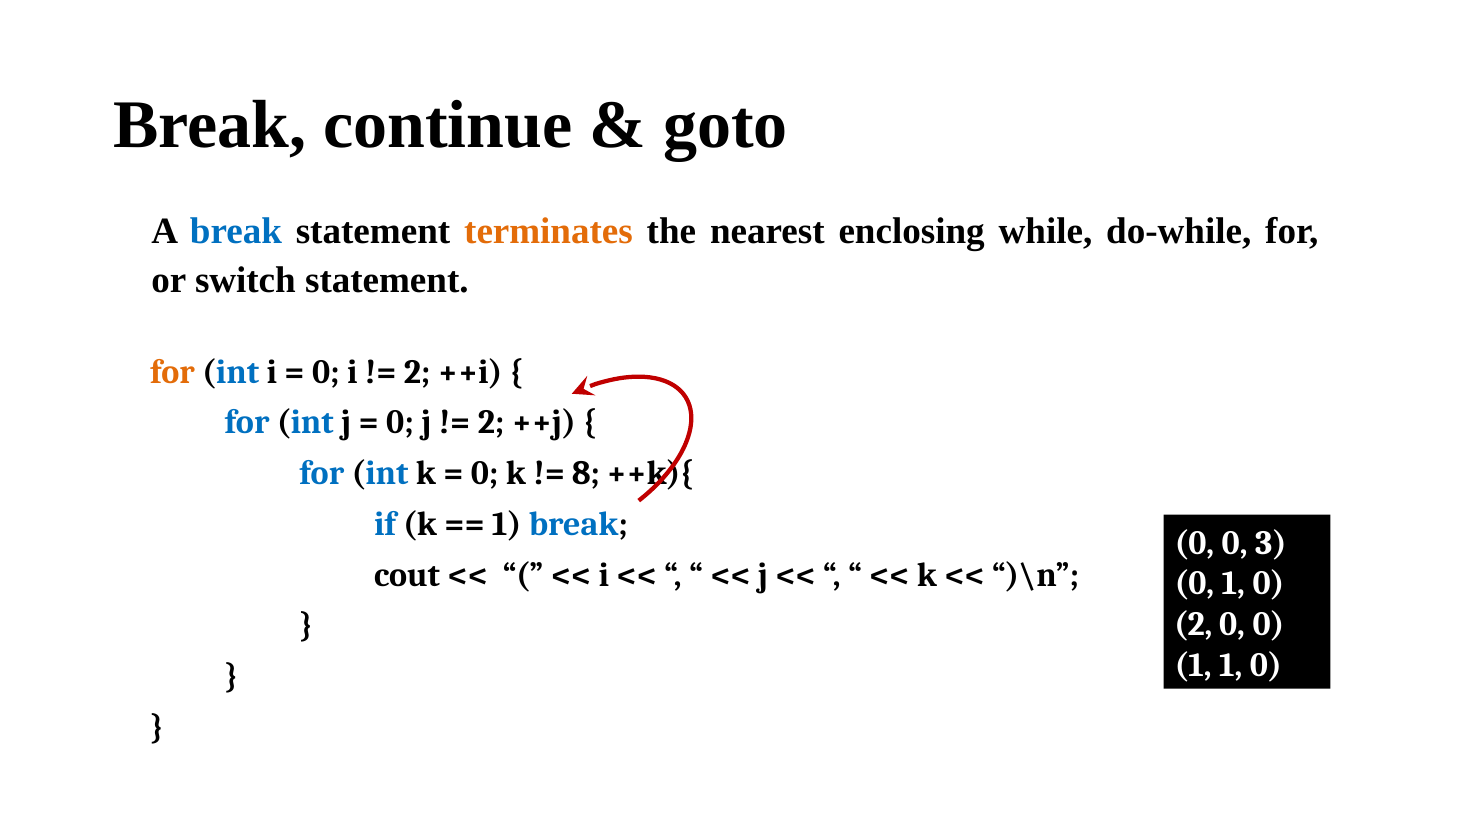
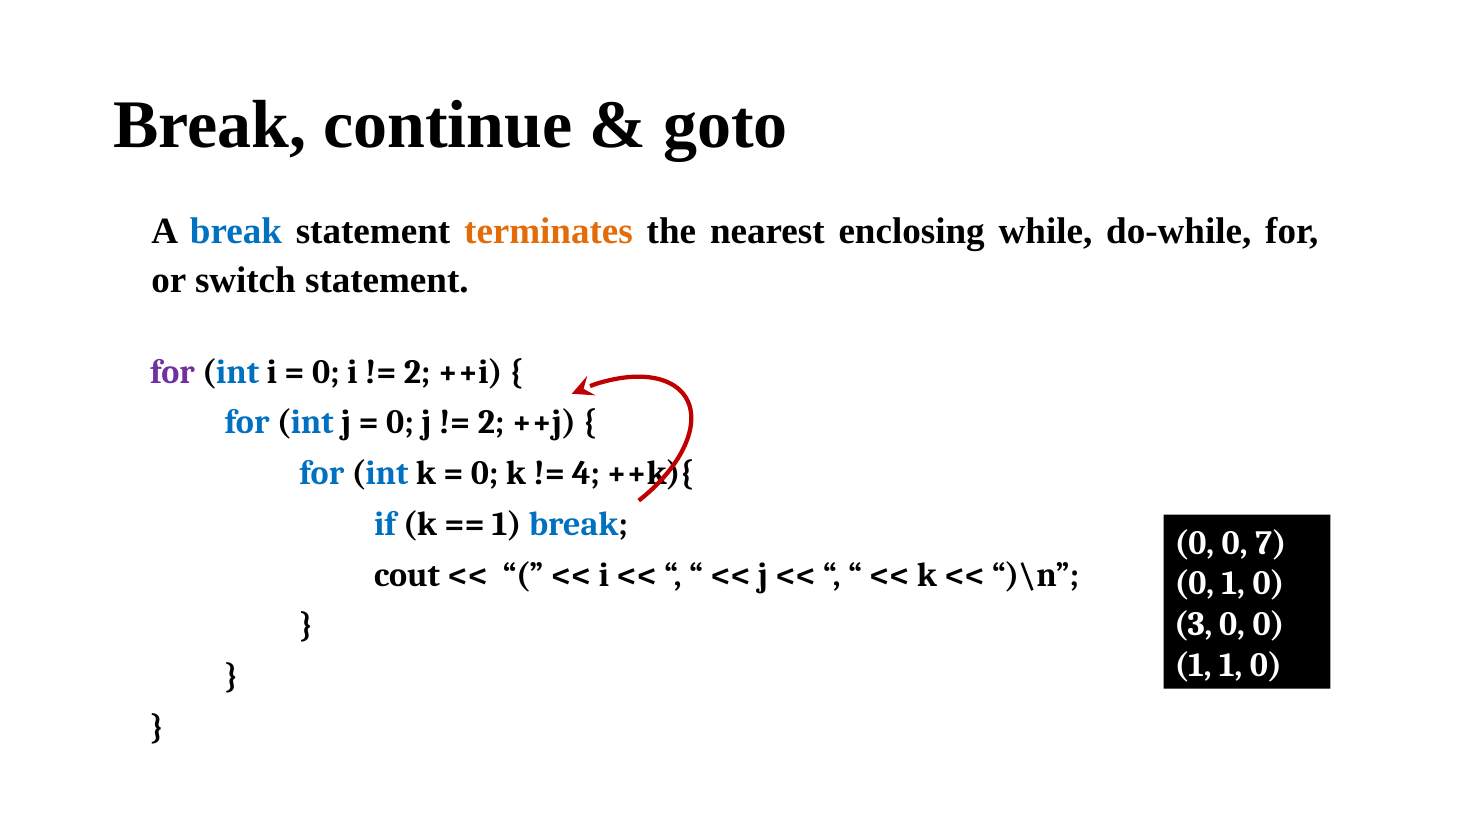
for colour: orange -> purple (173, 372)
8: 8 -> 4 (586, 473)
3: 3 -> 7 (1271, 543)
2: 2 -> 3 (1193, 624)
